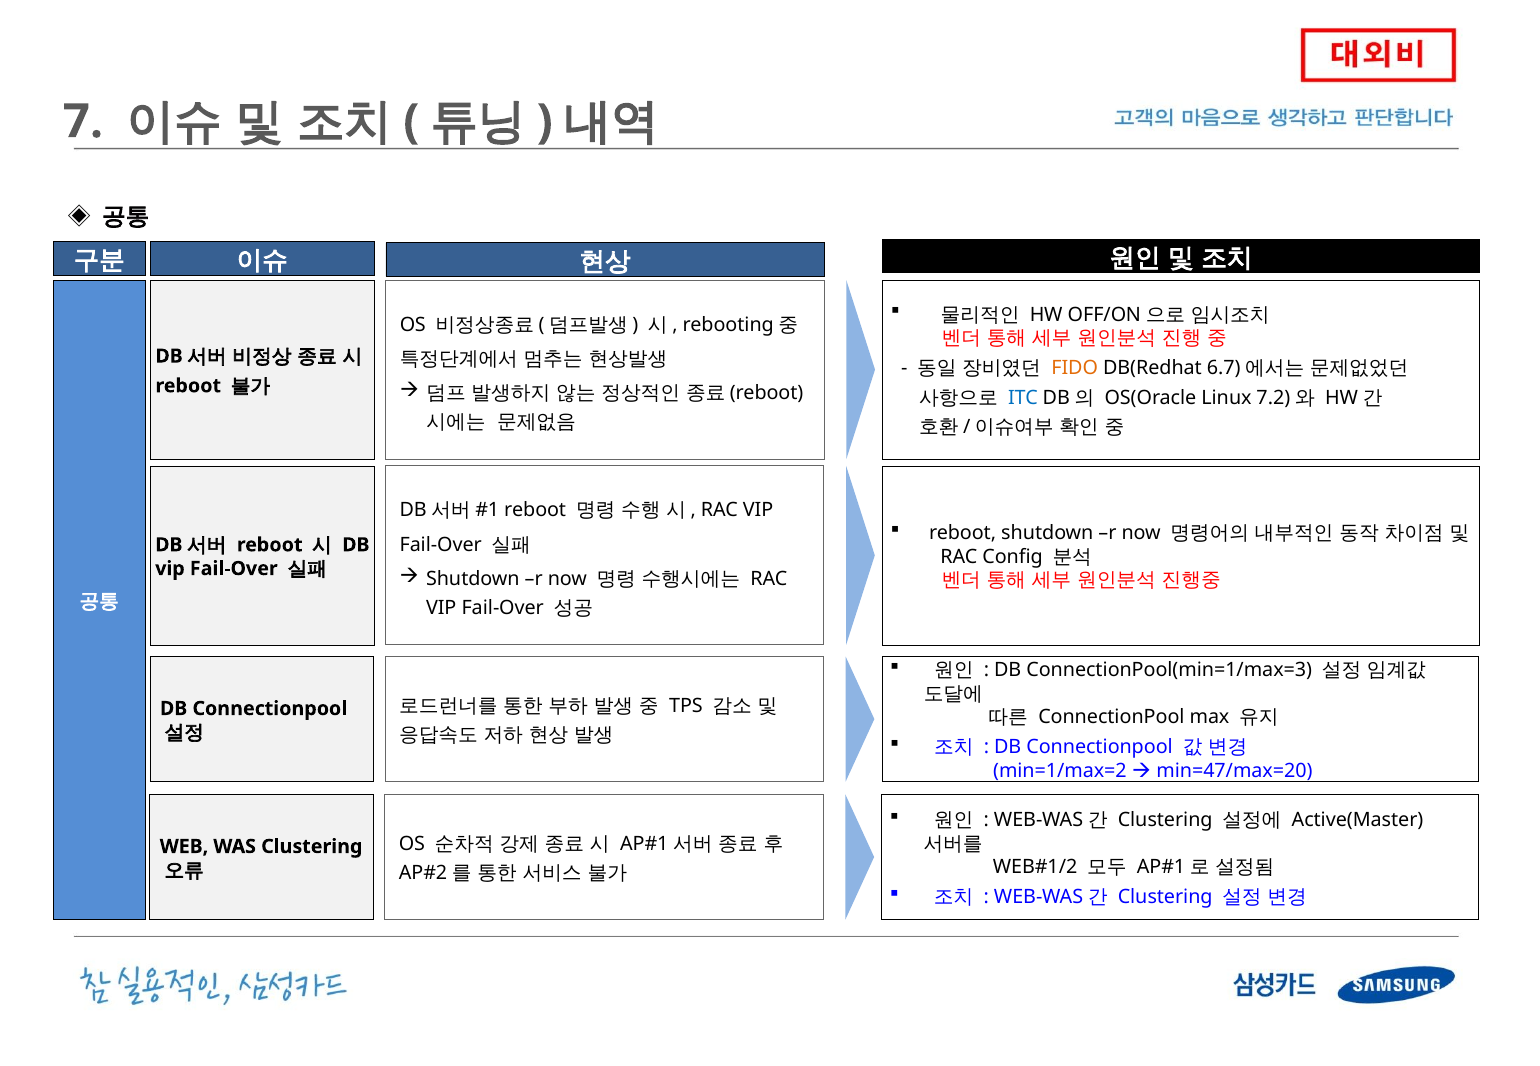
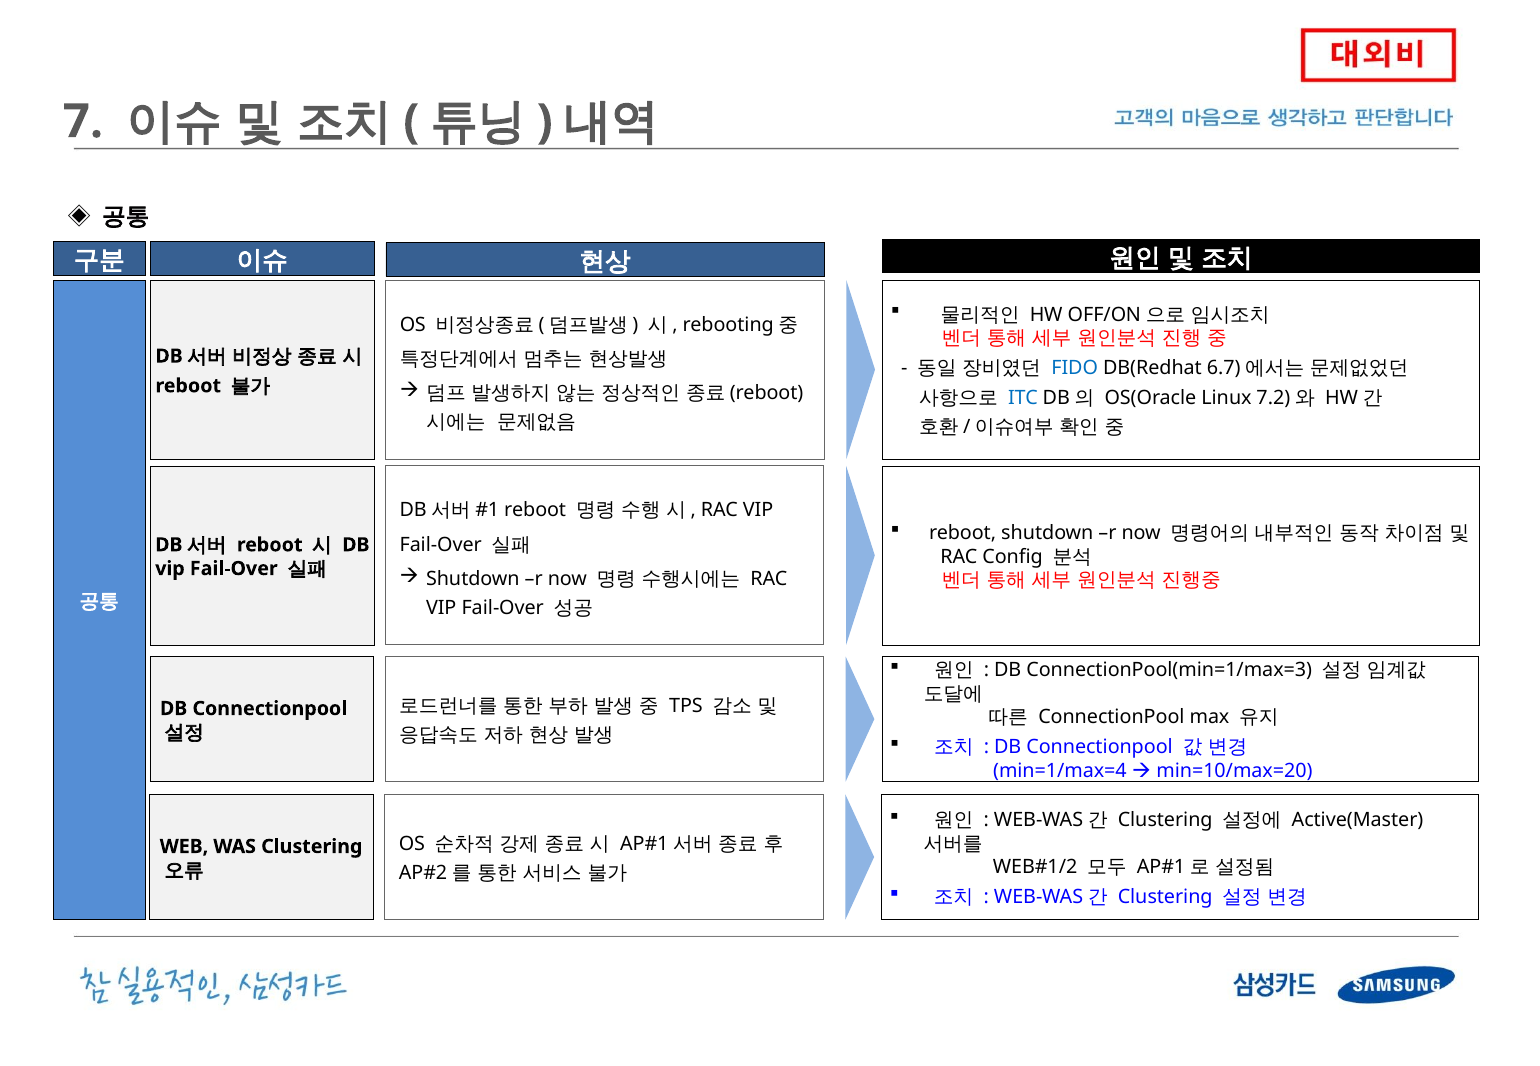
FIDO colour: orange -> blue (1075, 368)
min=1/max=2: min=1/max=2 -> min=1/max=4 (1060, 771)
min=47/max=20: min=47/max=20 -> min=10/max=20 (1234, 771)
